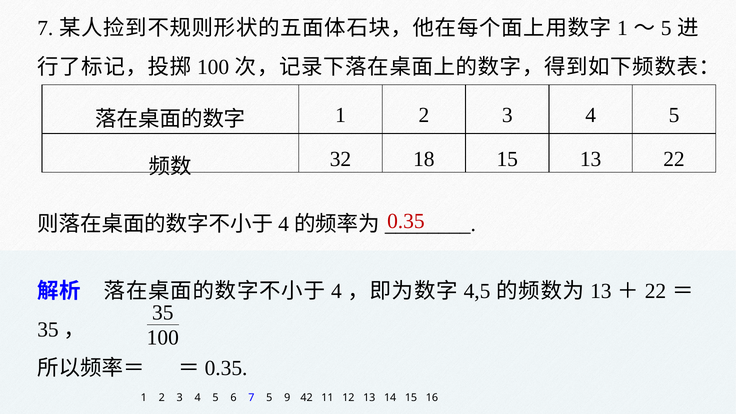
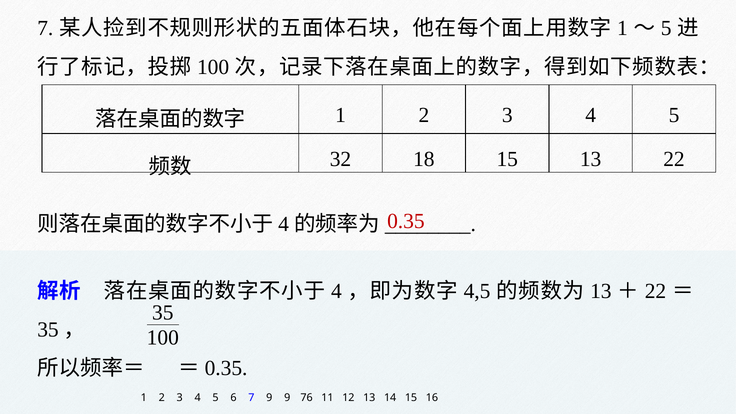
7 5: 5 -> 9 (269, 398)
42: 42 -> 76 (307, 398)
